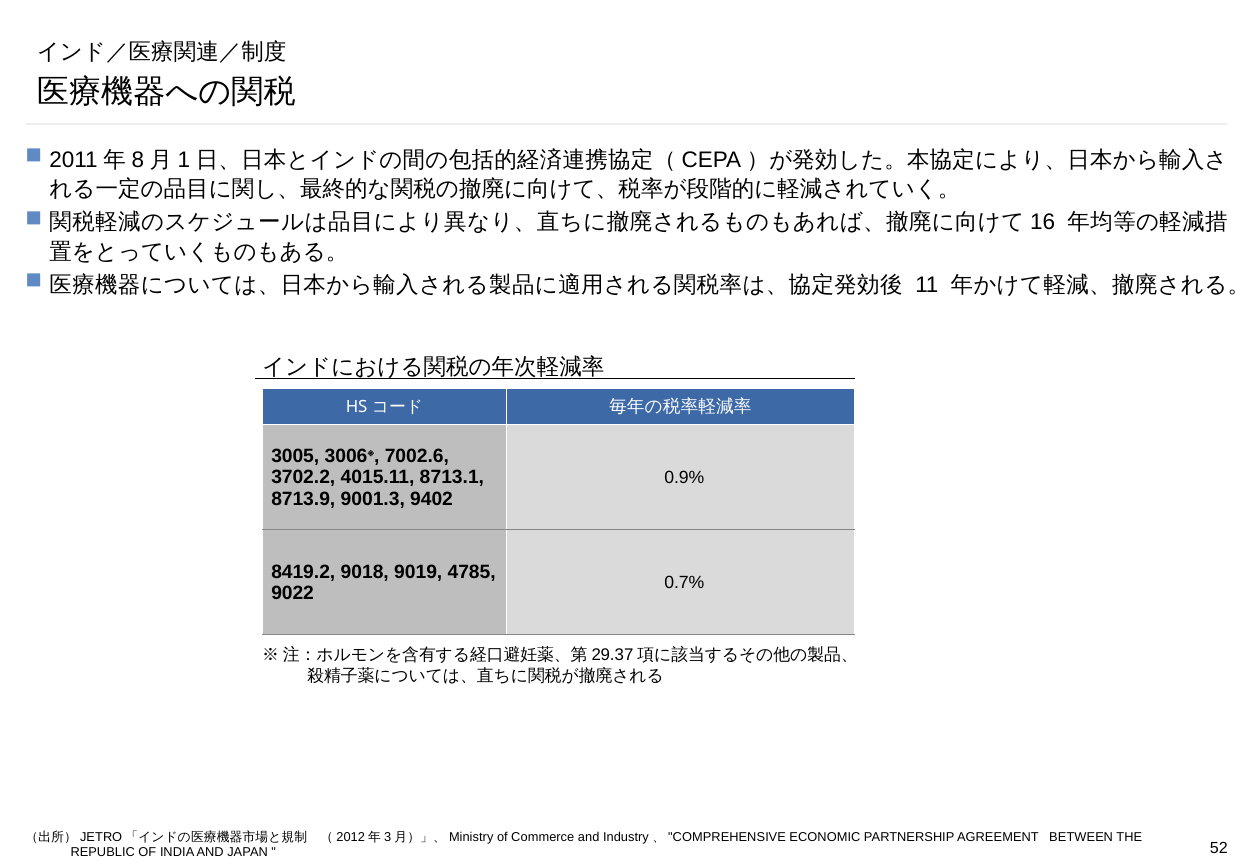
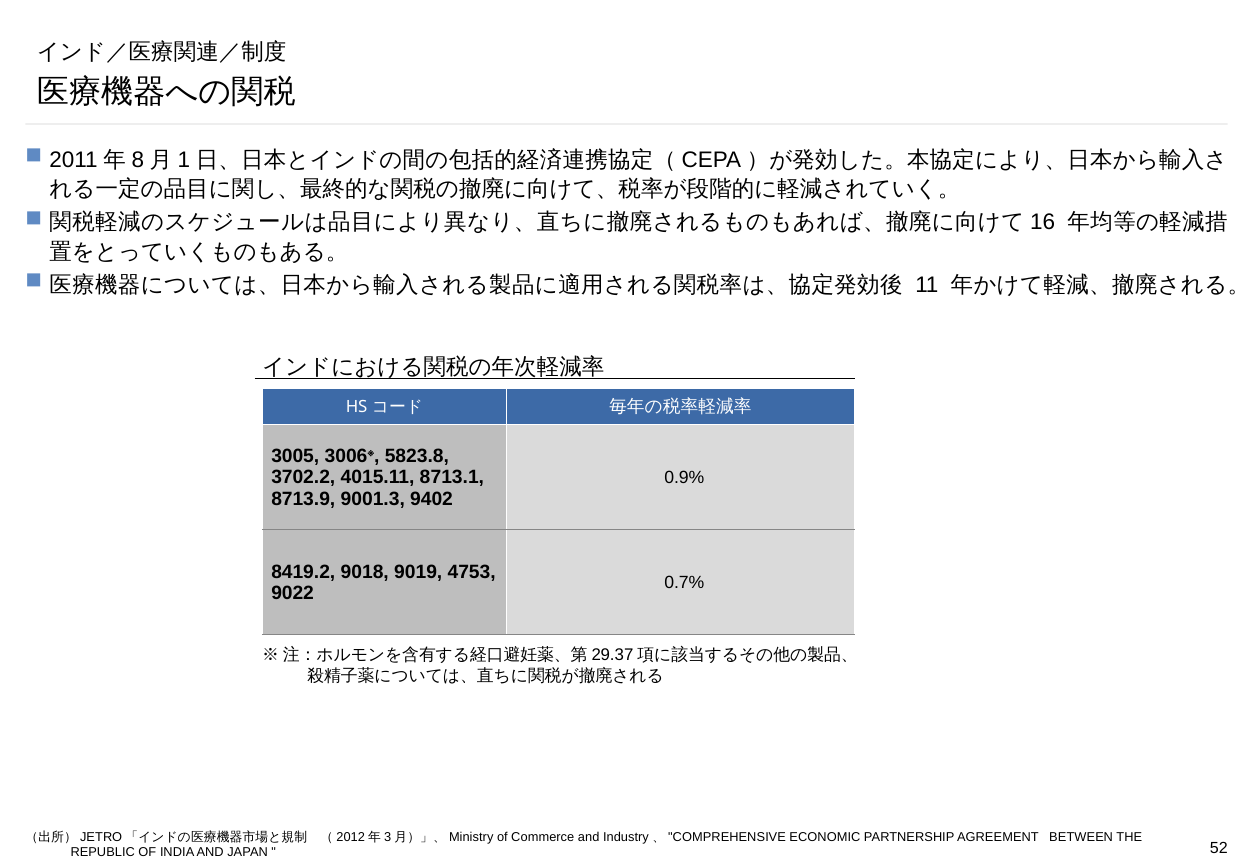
7002.6: 7002.6 -> 5823.8 (417, 456)
4785: 4785 -> 4753 (472, 572)
